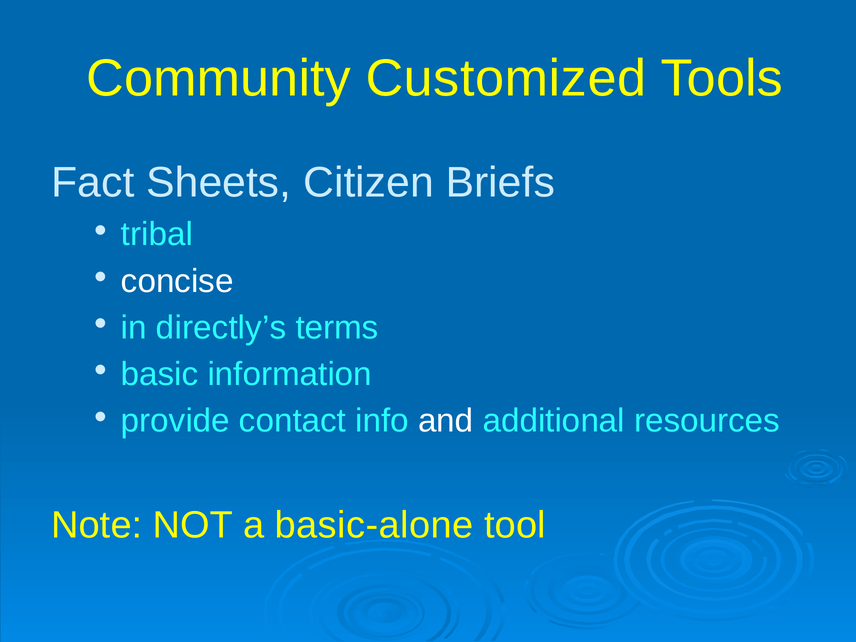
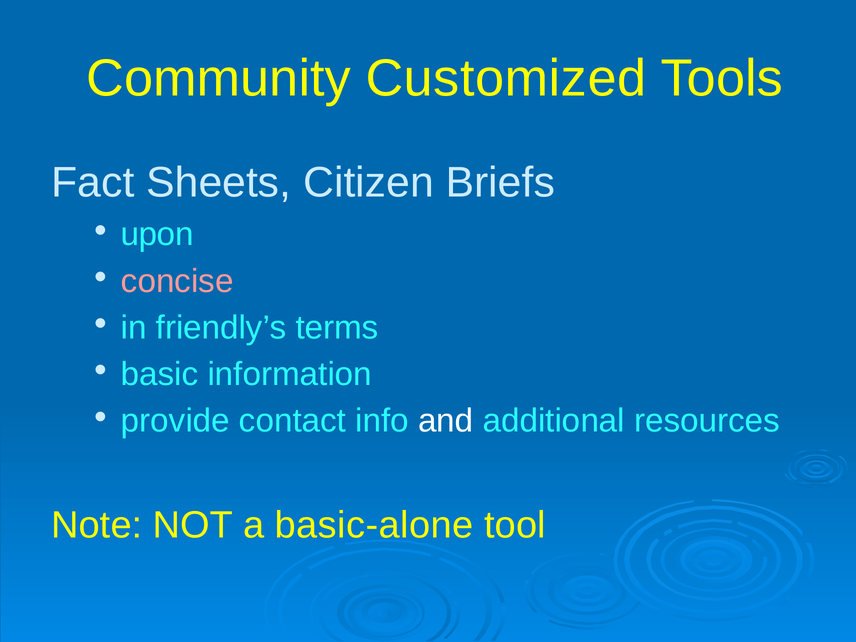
tribal: tribal -> upon (157, 234)
concise colour: white -> pink (177, 281)
directly’s: directly’s -> friendly’s (221, 328)
